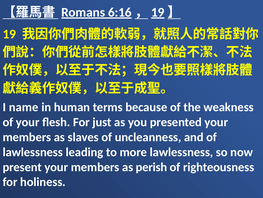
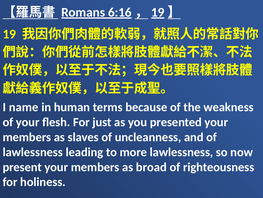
perish: perish -> broad (151, 166)
